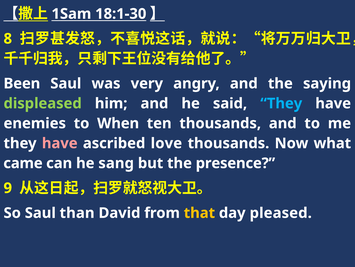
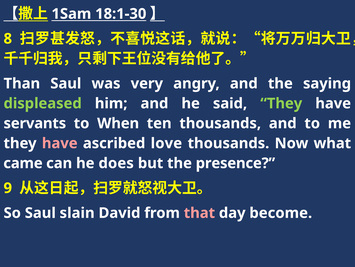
Been: Been -> Than (22, 83)
They colour: light blue -> light green (281, 103)
enemies: enemies -> servants (35, 123)
sang: sang -> does (116, 163)
than: than -> slain (77, 212)
that colour: yellow -> pink (199, 212)
pleased: pleased -> become (281, 212)
